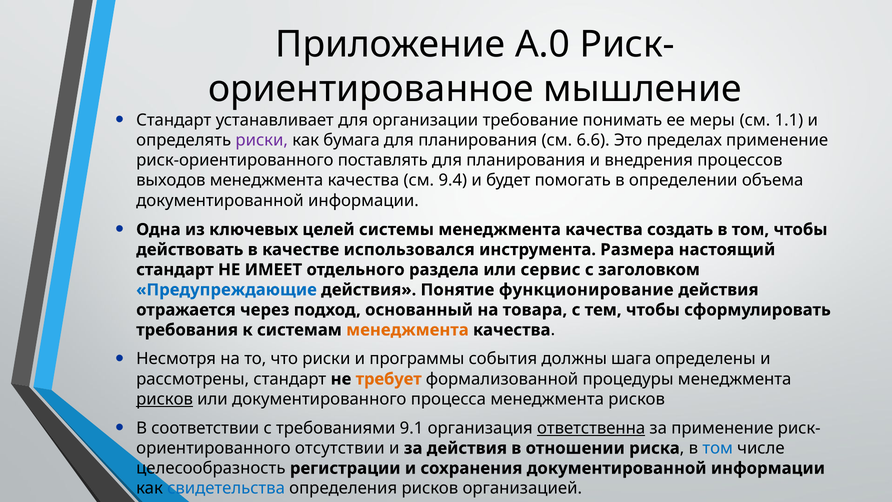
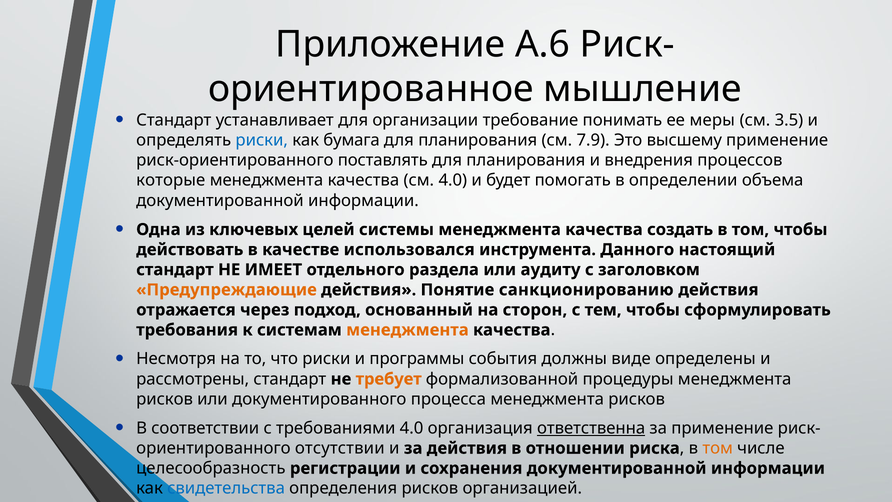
А.0: А.0 -> А.6 (543, 44)
1.1: 1.1 -> 3.5 (789, 120)
риски colour: purple -> blue (262, 140)
6.6: 6.6 -> 7.9 (593, 140)
пределах: пределах -> высшему (684, 140)
выходов: выходов -> которые (171, 180)
см 9.4: 9.4 -> 4.0 (453, 180)
Размера: Размера -> Данного (637, 250)
сервис: сервис -> аудиту (551, 270)
Предупреждающие colour: blue -> orange (227, 290)
функционирование: функционирование -> санкционированию (586, 290)
товара: товара -> сторон (535, 310)
шага: шага -> виде (631, 359)
рисков underline: present -> none (165, 399)
требованиями 9.1: 9.1 -> 4.0 (412, 428)
том colour: blue -> orange (718, 448)
